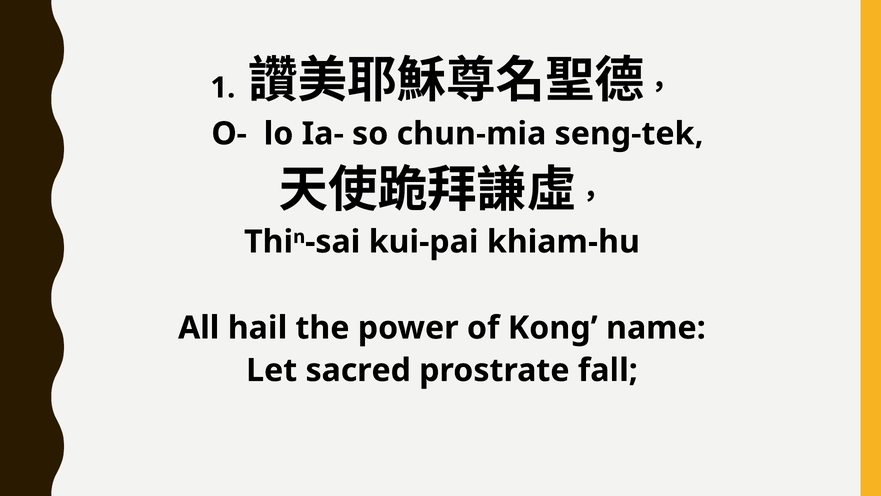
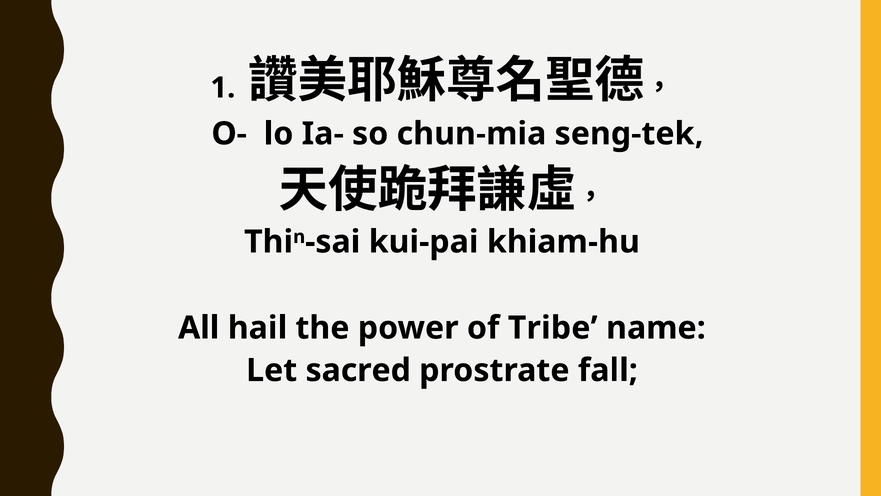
Kong: Kong -> Tribe (553, 328)
